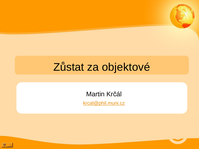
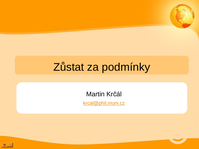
objektové: objektové -> podmínky (126, 67)
